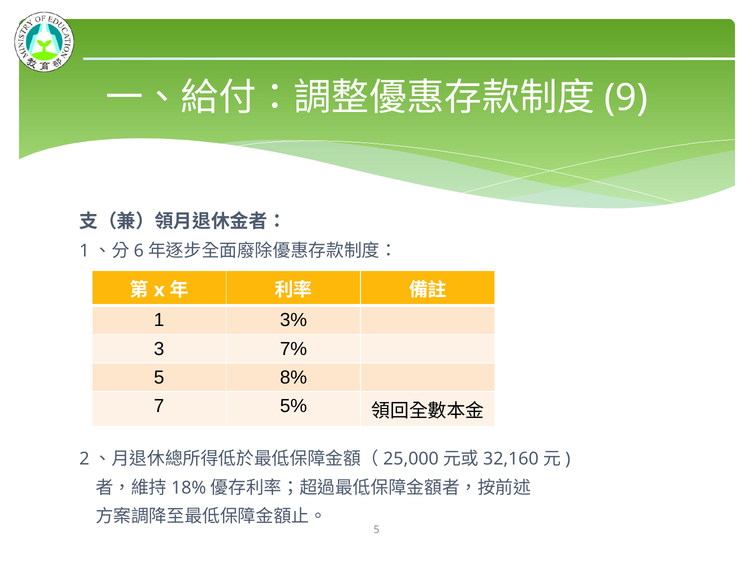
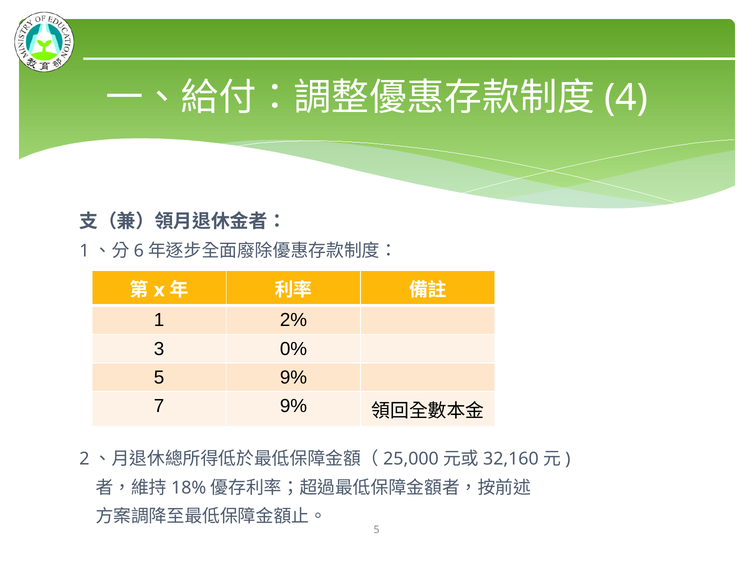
9: 9 -> 4 (626, 98)
3%: 3% -> 2% (294, 320)
7%: 7% -> 0% (294, 349)
5 8%: 8% -> 9% (294, 377)
7 5%: 5% -> 9% (294, 406)
